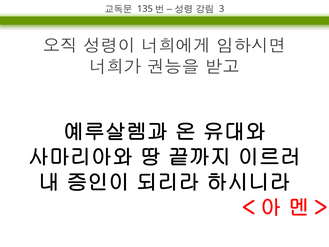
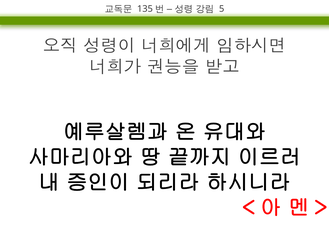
3: 3 -> 5 (222, 9)
